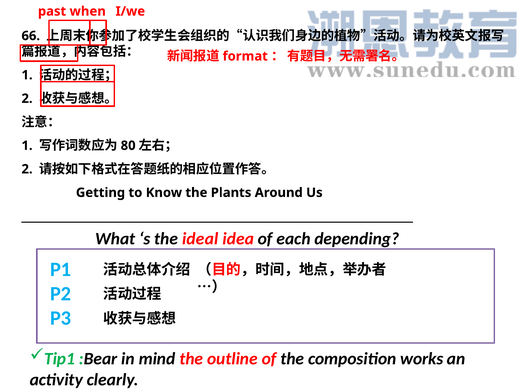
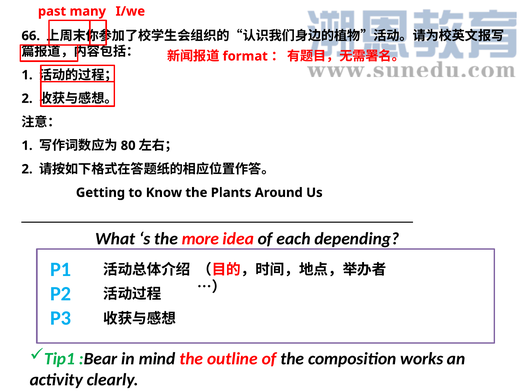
when: when -> many (88, 11)
ideal: ideal -> more (200, 239)
